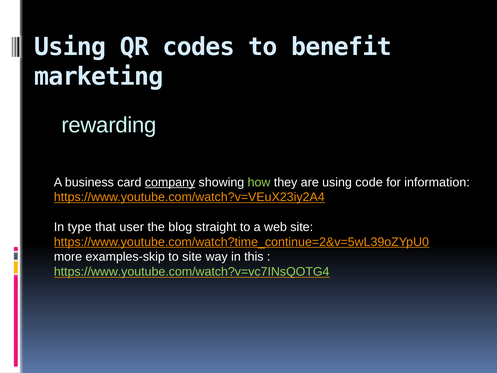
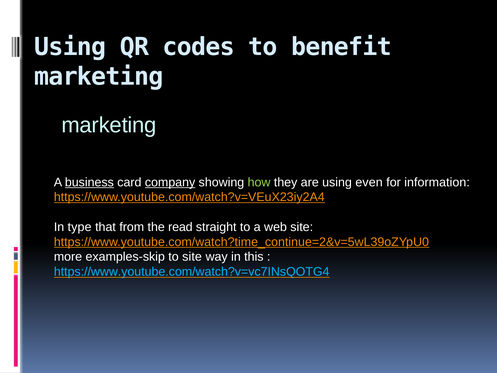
rewarding: rewarding -> marketing (109, 125)
business underline: none -> present (89, 182)
code: code -> even (369, 182)
user: user -> from (132, 227)
blog: blog -> read (180, 227)
https://www.youtube.com/watch?v=vc7INsQOTG4 colour: light green -> light blue (192, 272)
